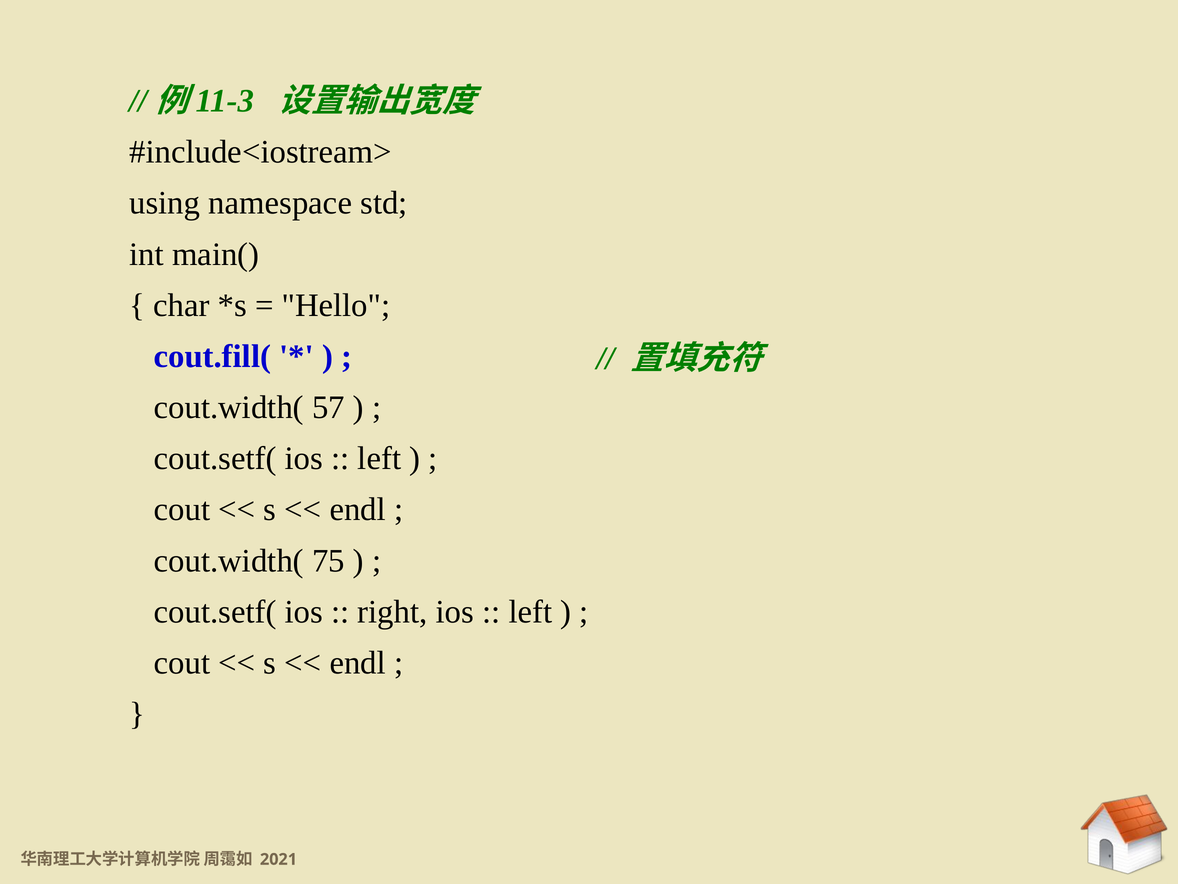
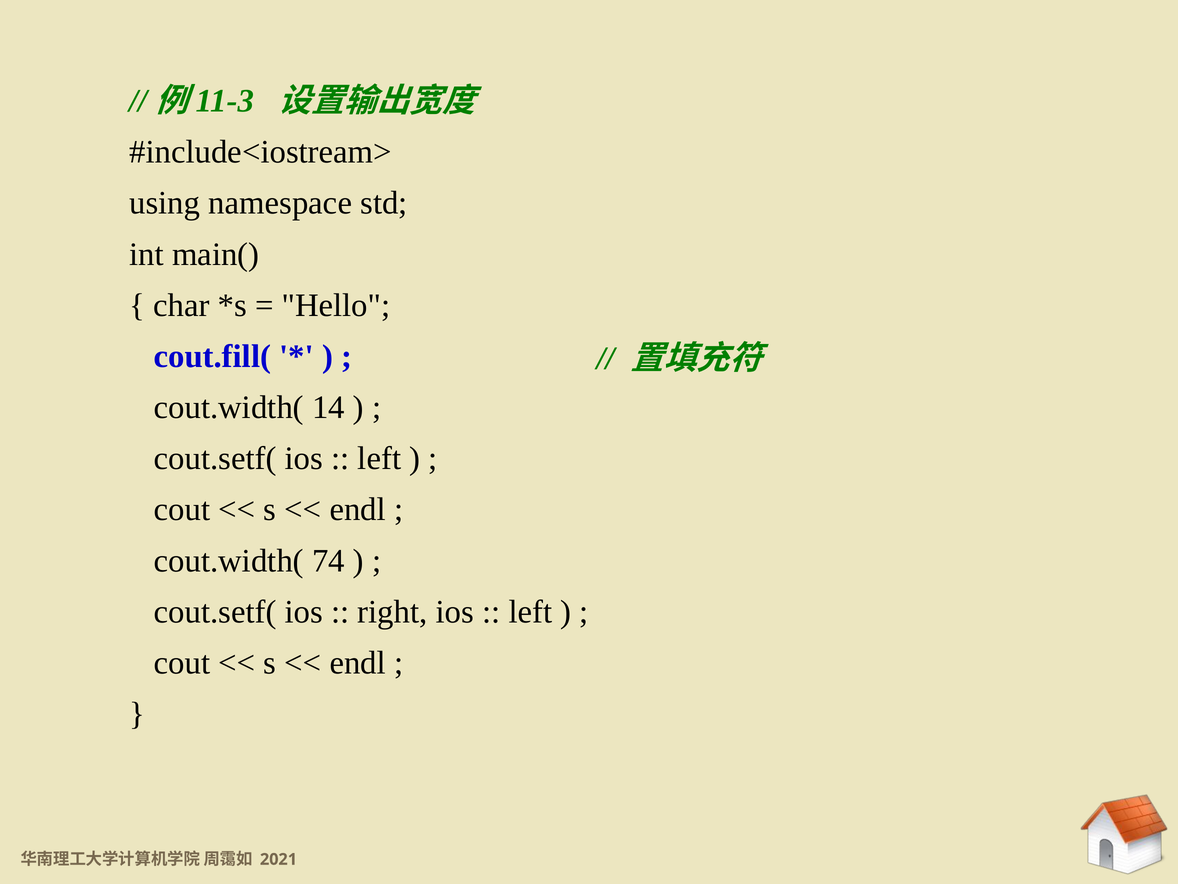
57: 57 -> 14 (328, 407)
75: 75 -> 74 (328, 560)
